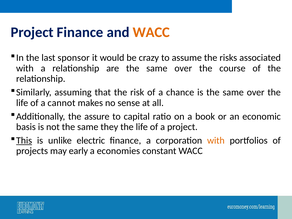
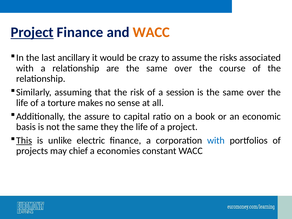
Project underline: none -> present (32, 32)
sponsor: sponsor -> ancillary (74, 58)
chance: chance -> session (180, 92)
cannot: cannot -> torture (62, 103)
with colour: orange -> blue (216, 140)
early: early -> chief (78, 151)
